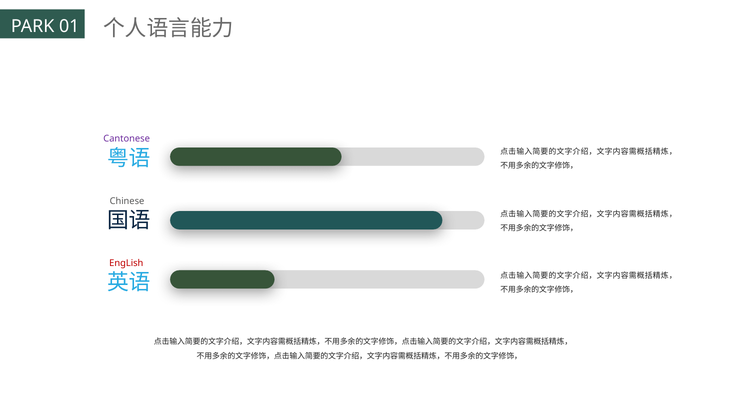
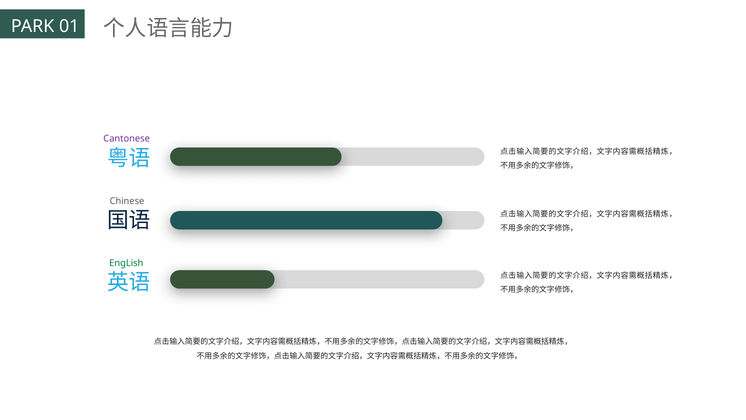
EngLish colour: red -> green (126, 263)
